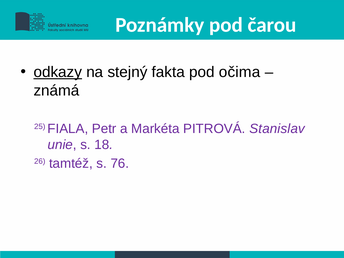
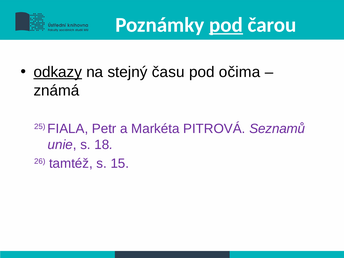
pod underline: none -> present (226, 25)
fakta: fakta -> času (168, 72)
Stanislav: Stanislav -> Seznamů (277, 129)
76: 76 -> 15 (120, 163)
